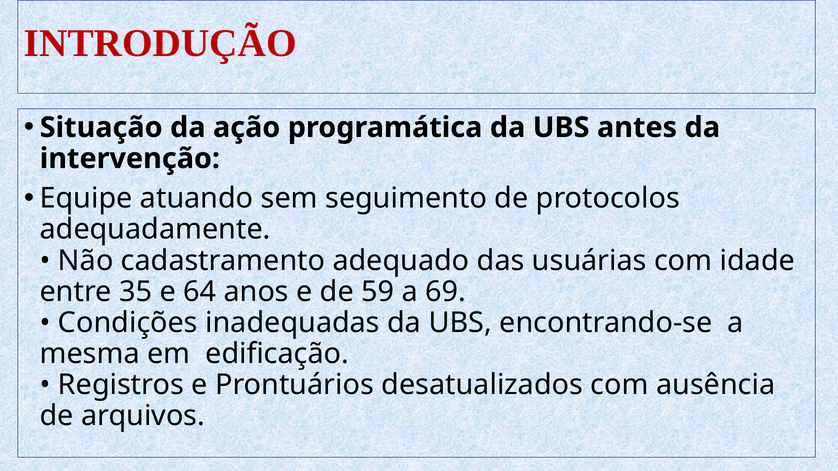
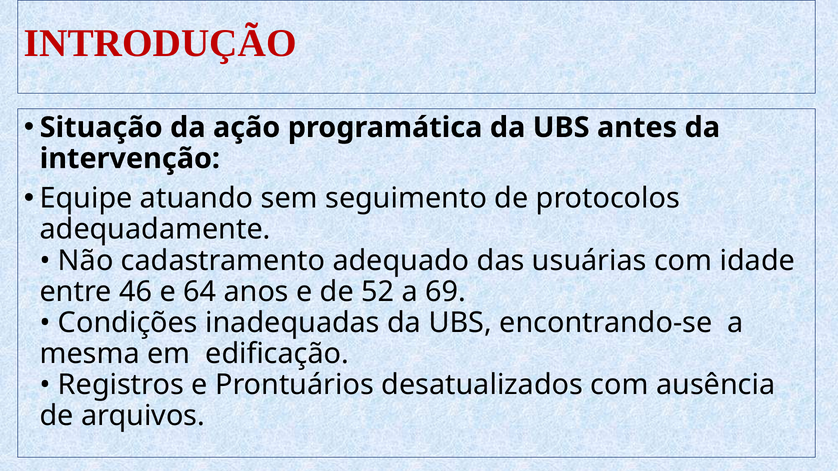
35: 35 -> 46 (136, 292)
59: 59 -> 52 (378, 292)
